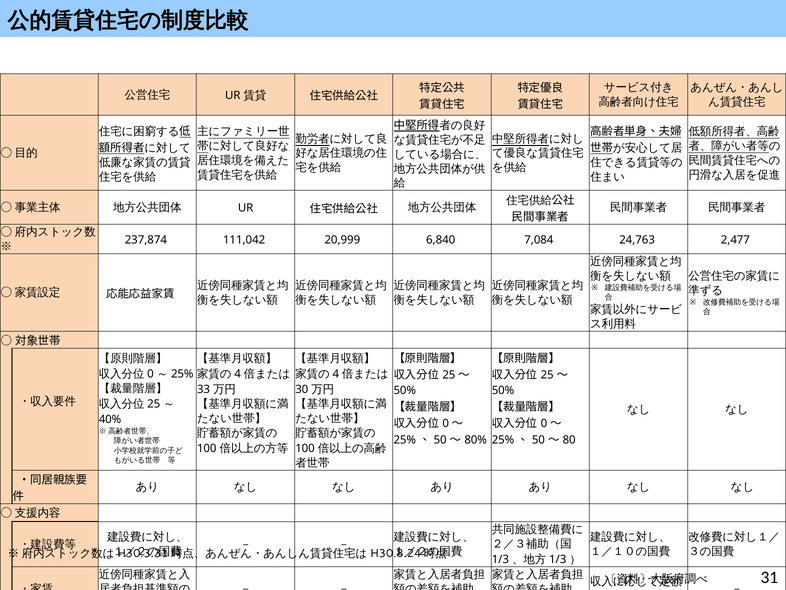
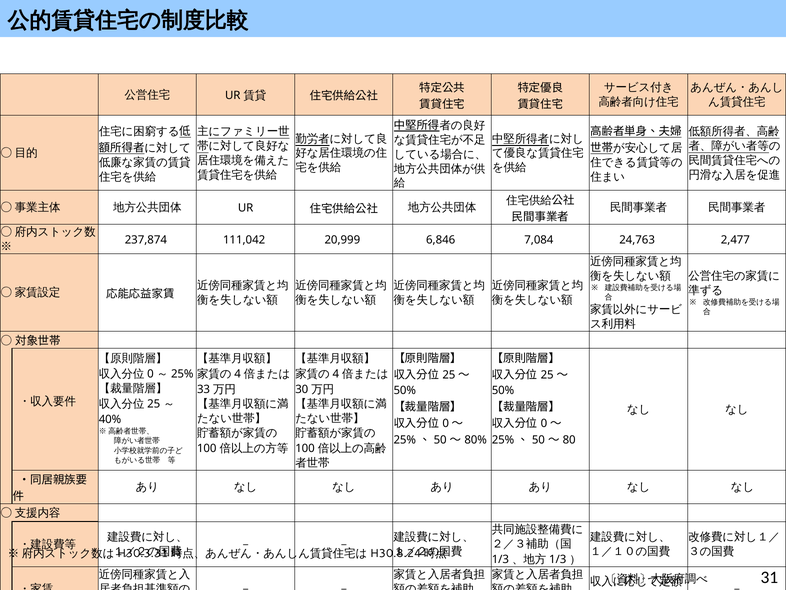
6,840: 6,840 -> 6,846 (441, 240)
